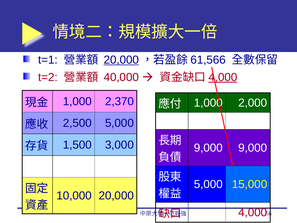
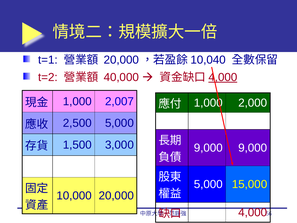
20,000 underline: present -> none (121, 60)
61,566: 61,566 -> 10,040 (208, 60)
2,370: 2,370 -> 2,007 (119, 101)
